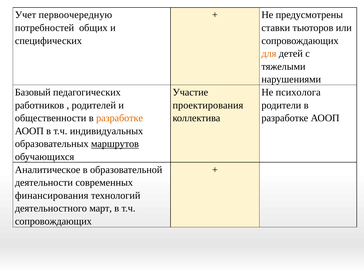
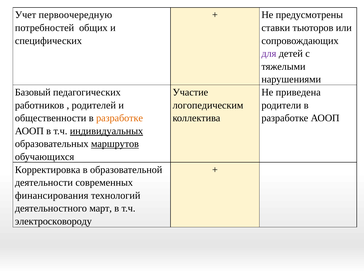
для colour: orange -> purple (269, 54)
психолога: психолога -> приведена (298, 92)
проектирования: проектирования -> логопедическим (208, 105)
индивидуальных underline: none -> present (106, 131)
Аналитическое: Аналитическое -> Корректировка (48, 170)
сопровождающих: сопровождающих -> электросковороду (53, 221)
